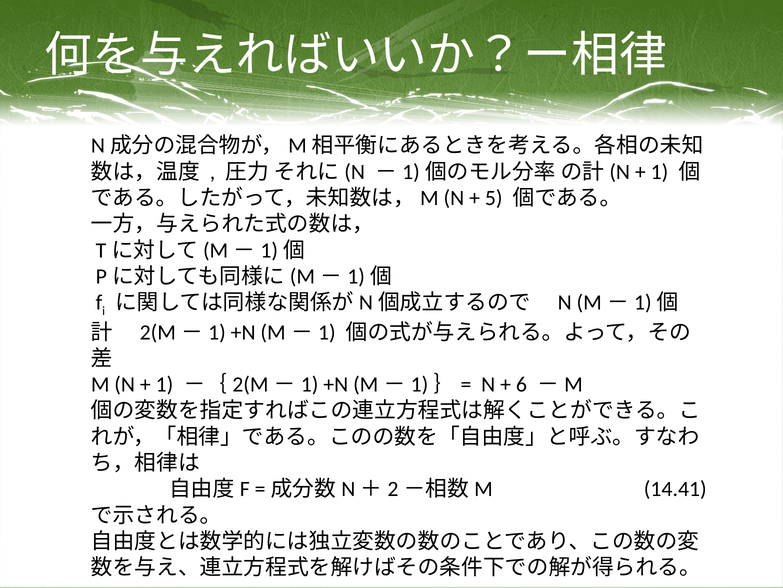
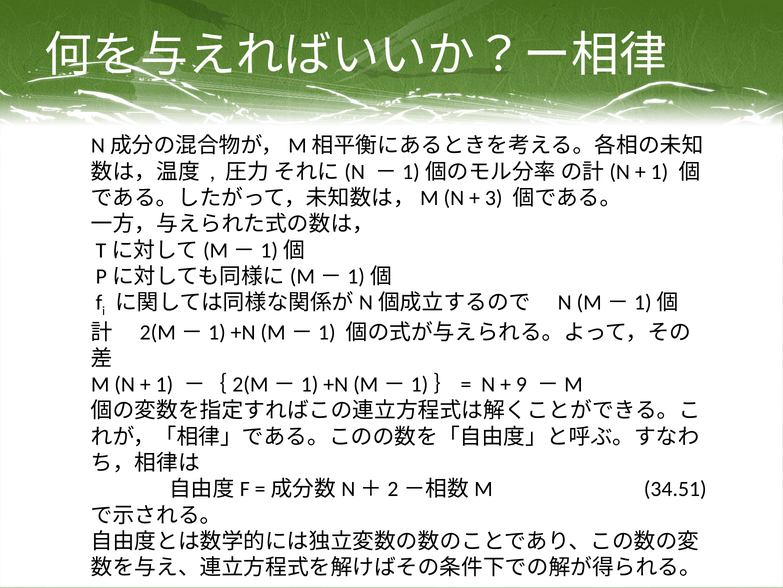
5: 5 -> 3 (494, 198)
6: 6 -> 9 (521, 384)
14.41: 14.41 -> 34.51 (675, 489)
